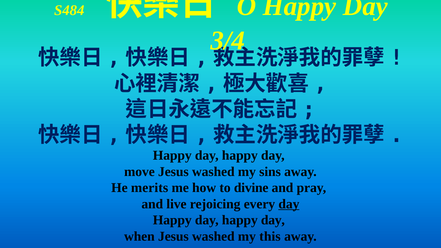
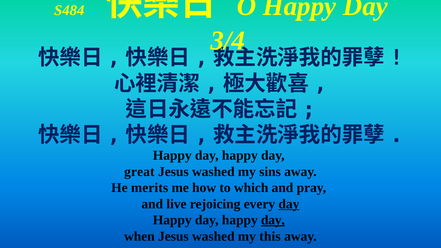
move: move -> great (139, 172)
divine: divine -> which (251, 188)
day underline: none -> present (273, 220)
